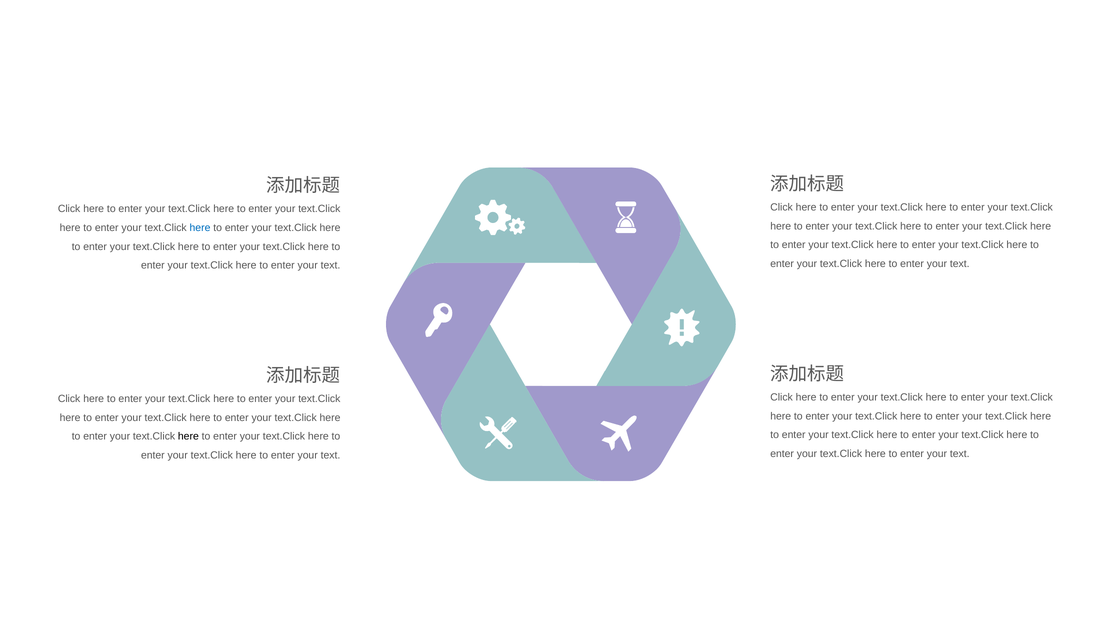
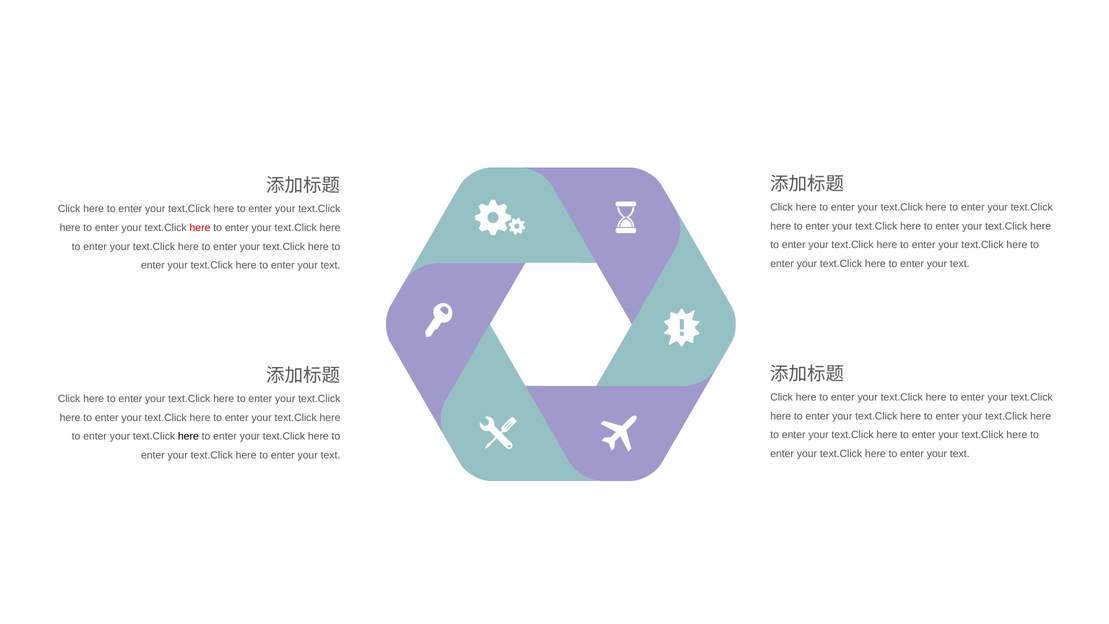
here colour: blue -> red (200, 228)
